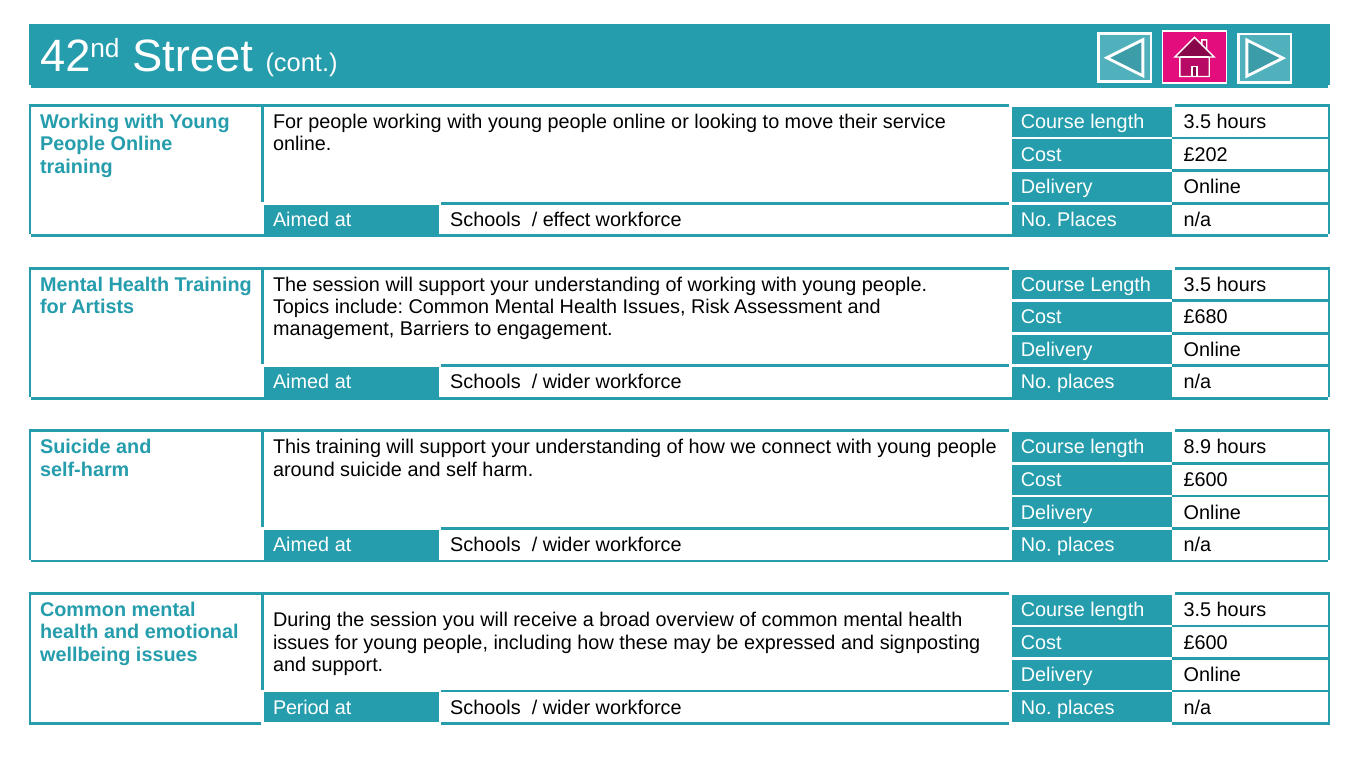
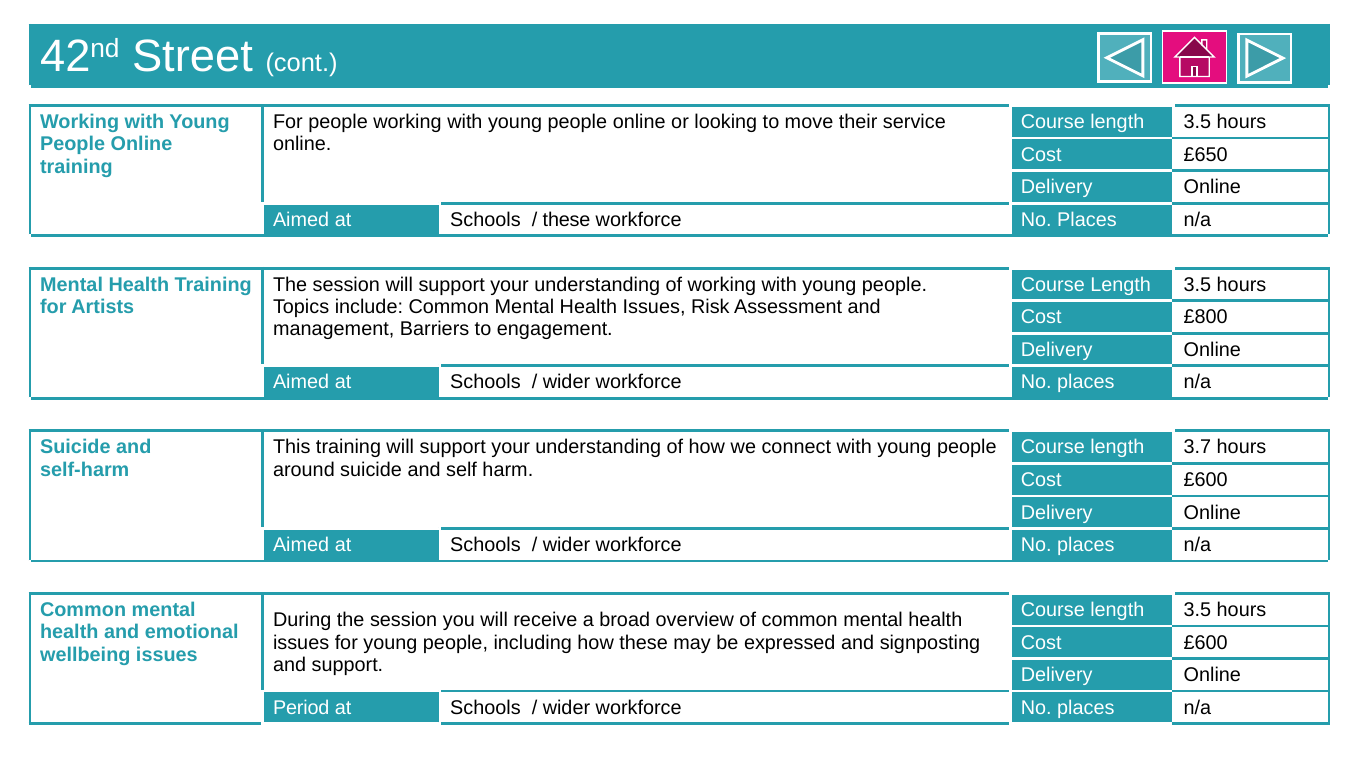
£202: £202 -> £650 (1206, 155)
effect: effect -> these (567, 220)
£680: £680 -> £800 (1206, 317)
8.9: 8.9 -> 3.7 (1197, 447)
